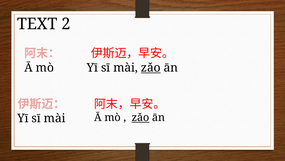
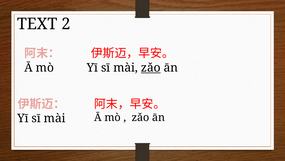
zǎo underline: present -> none (141, 117)
